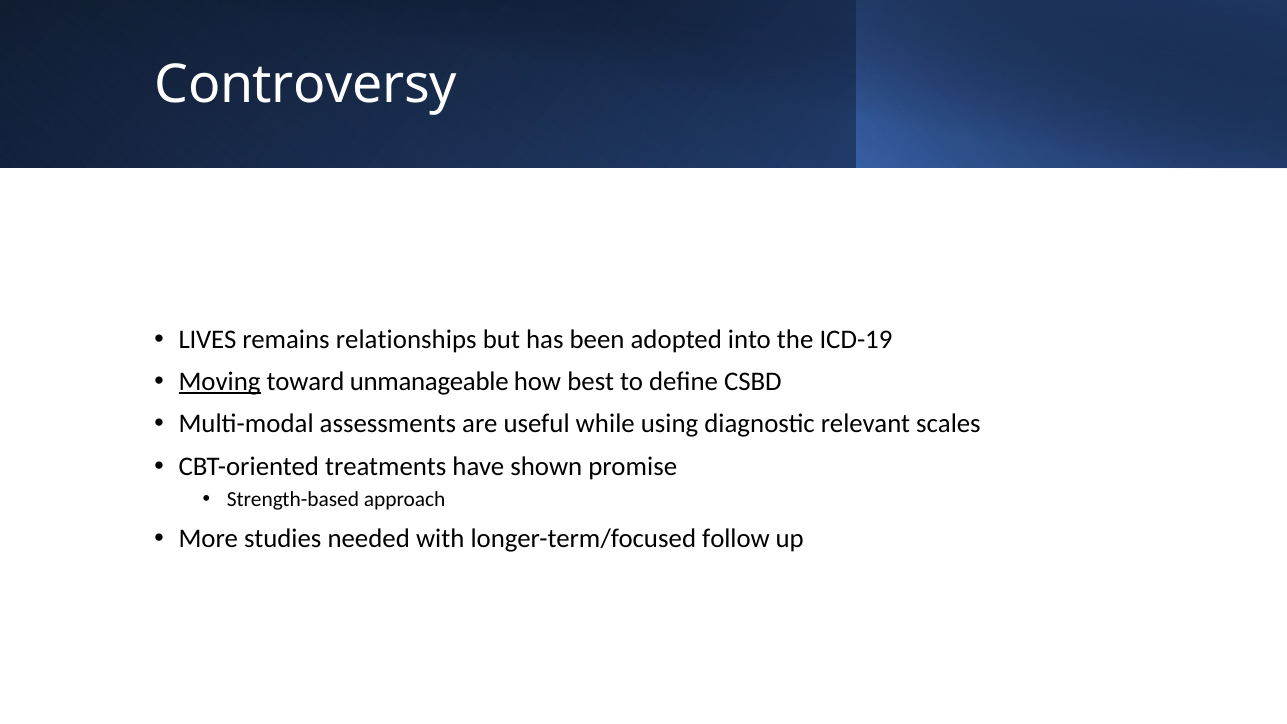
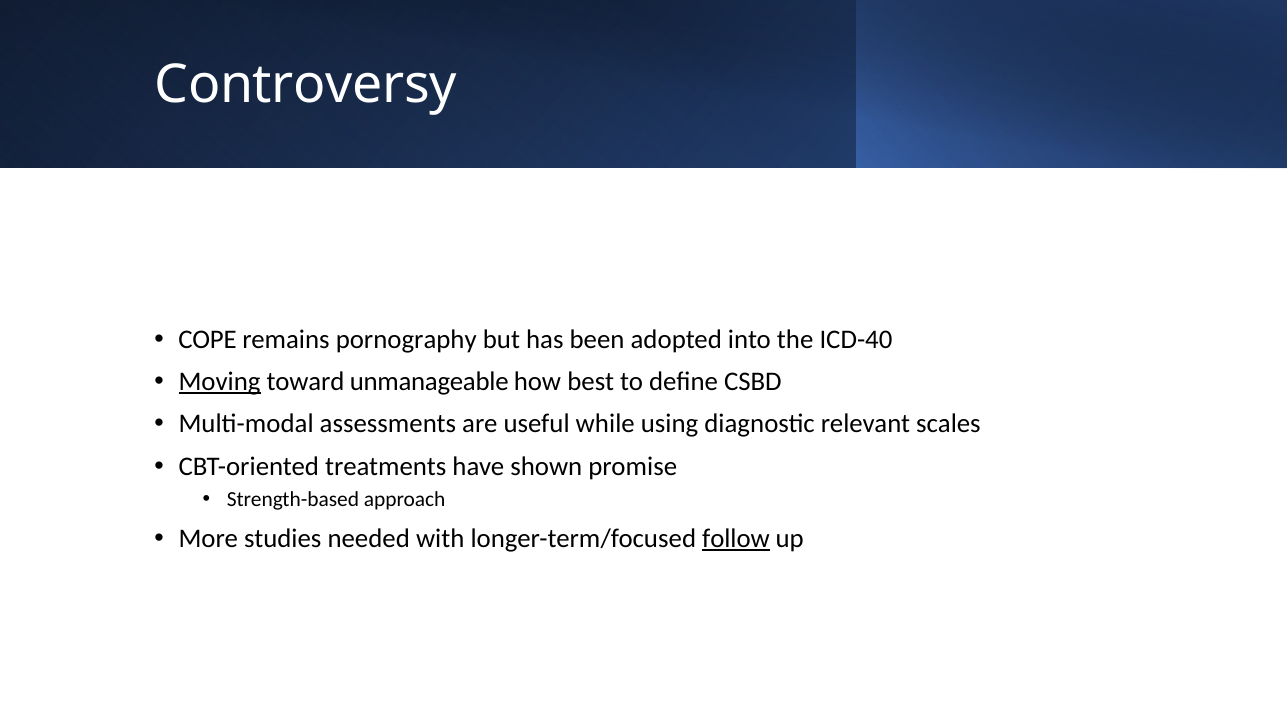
LIVES: LIVES -> COPE (208, 339)
relationships: relationships -> pornography (406, 339)
ICD-19: ICD-19 -> ICD-40 (856, 339)
follow underline: none -> present (736, 539)
